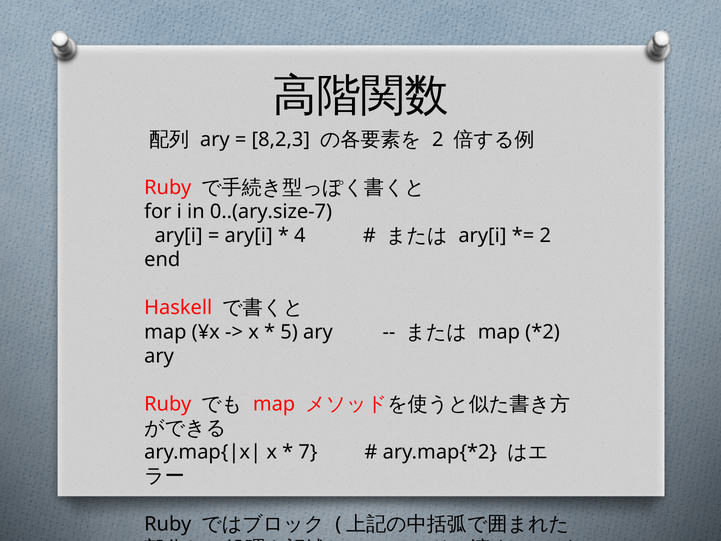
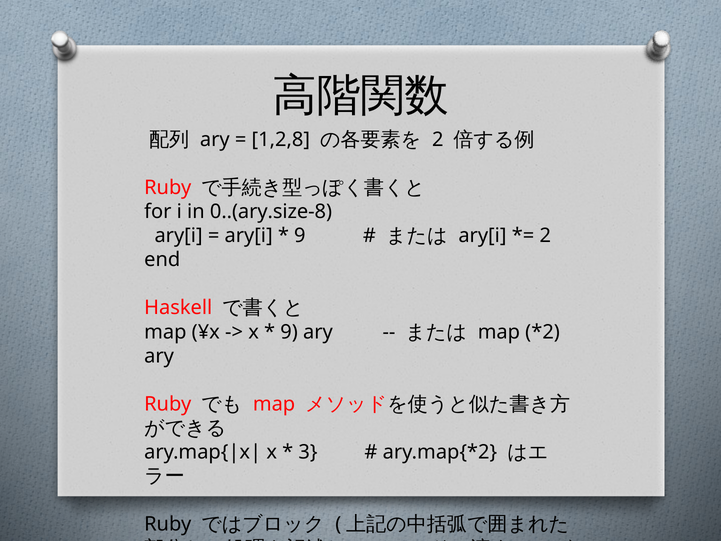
8,2,3: 8,2,3 -> 1,2,8 (281, 139)
0..(ary.size-7: 0..(ary.size-7 -> 0..(ary.size-8 (271, 212)
4: 4 -> 9 (300, 236)
5: 5 -> 9 (289, 332)
7: 7 -> 3 (308, 452)
